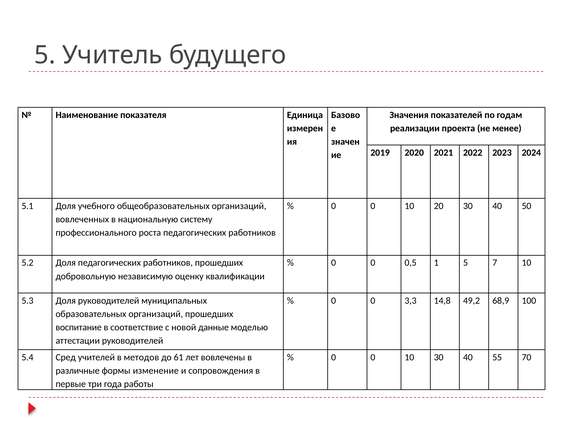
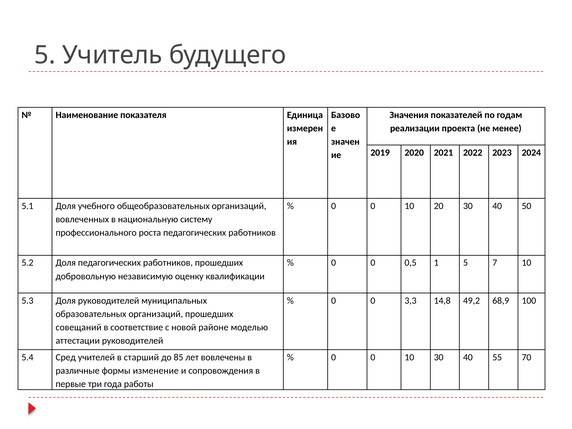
воспитание: воспитание -> совещаний (79, 327)
данные: данные -> районе (213, 327)
методов: методов -> старший (141, 357)
61: 61 -> 85 (179, 357)
